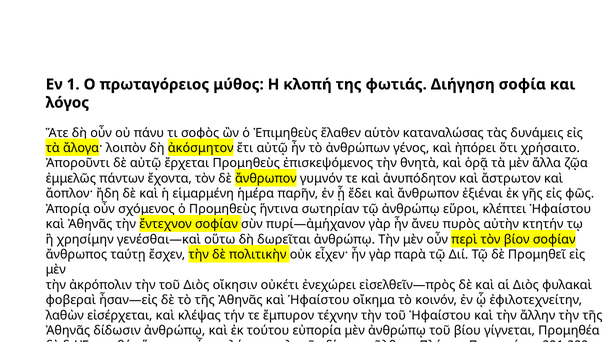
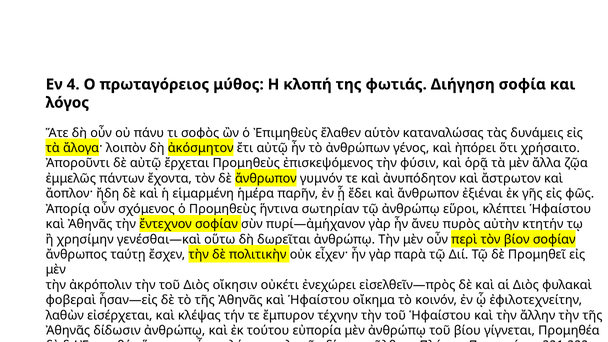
1: 1 -> 4 (73, 84)
θνητὰ: θνητὰ -> φύσιν (420, 163)
